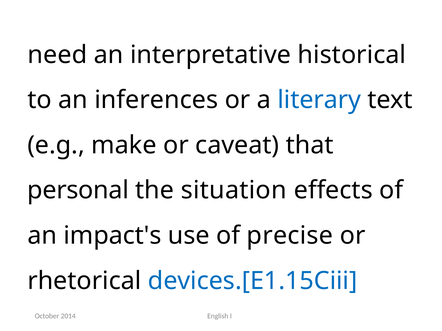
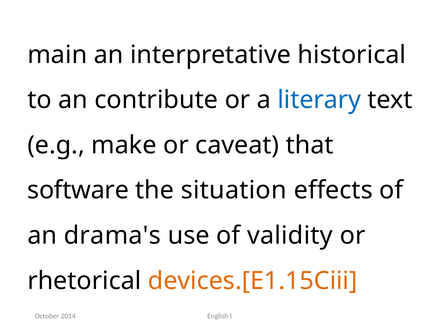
need: need -> main (57, 55)
inferences: inferences -> contribute (156, 100)
personal: personal -> software (78, 191)
impact's: impact's -> drama's (112, 236)
precise: precise -> validity (290, 236)
devices.[E1.15Ciii colour: blue -> orange (253, 281)
